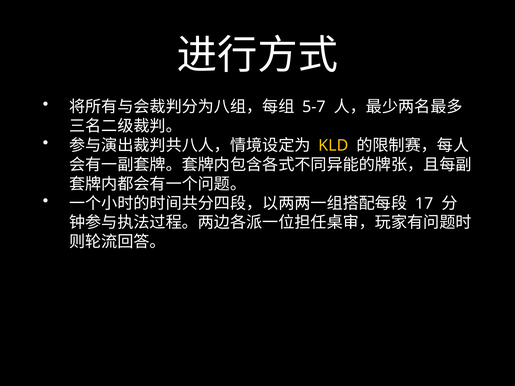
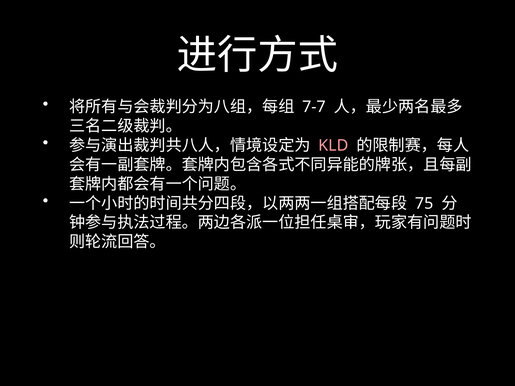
5-7: 5-7 -> 7-7 (314, 107)
KLD colour: yellow -> pink (333, 146)
17: 17 -> 75 (424, 204)
